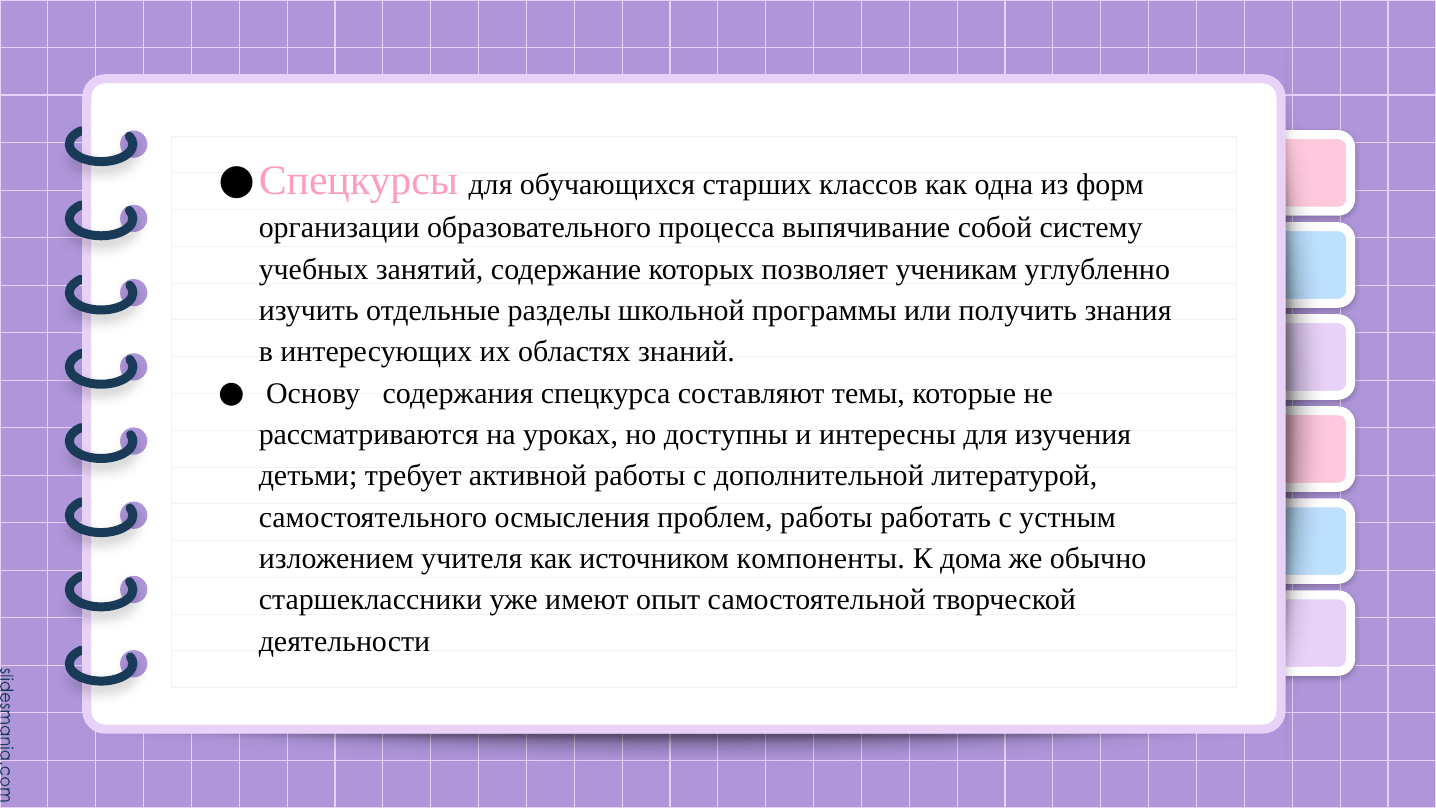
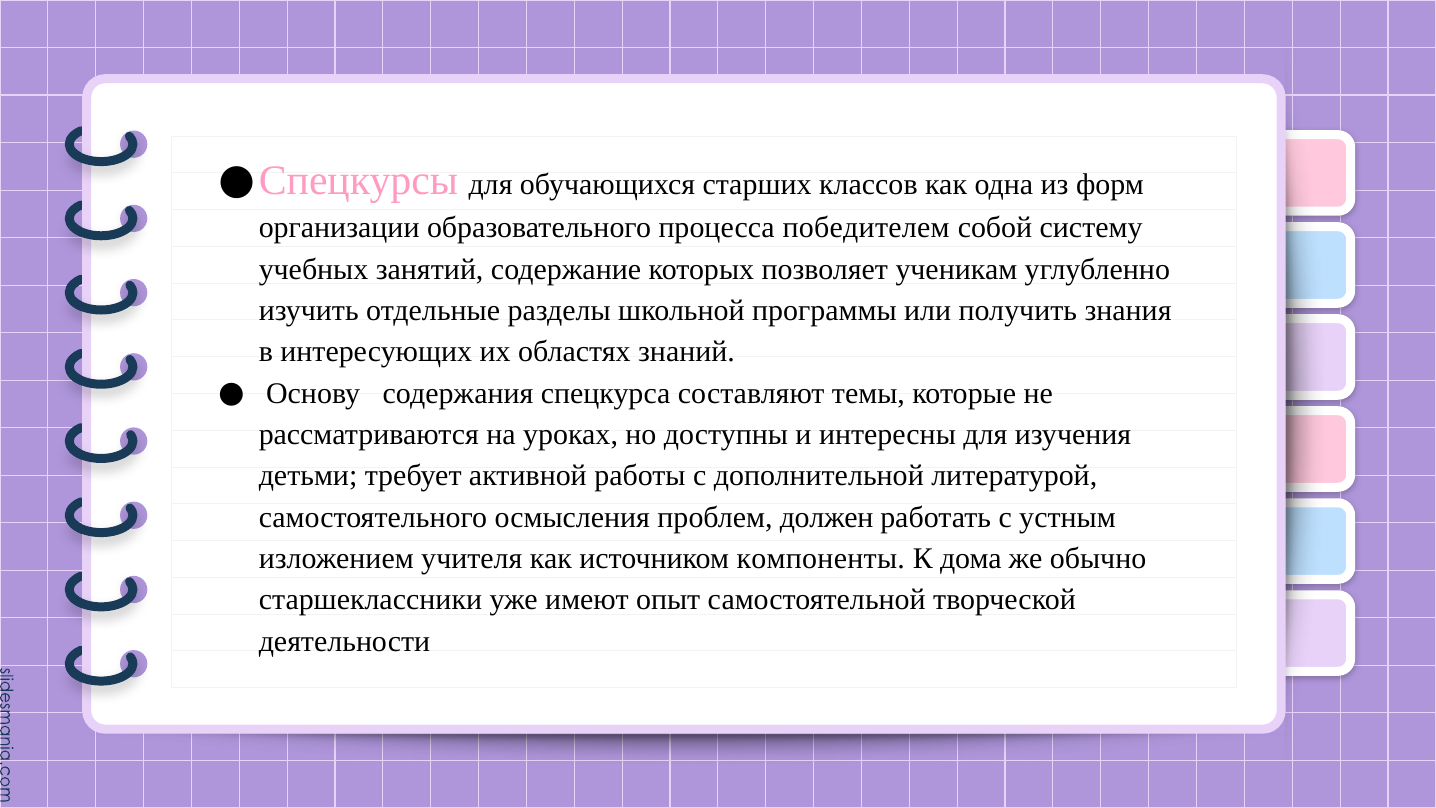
выпячивание: выпячивание -> победителем (866, 228)
проблем работы: работы -> должен (827, 517)
